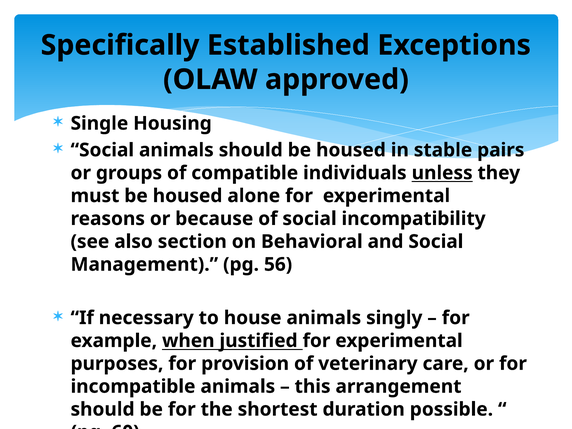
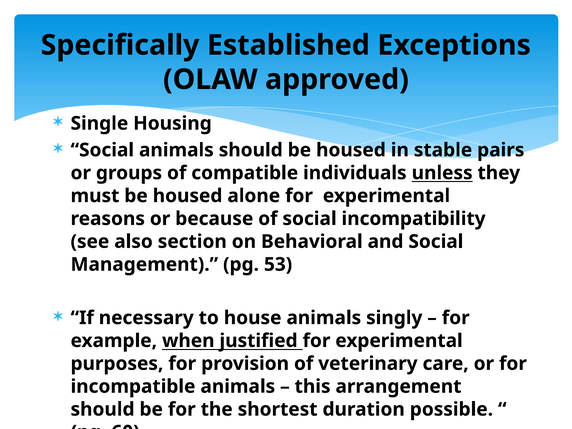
56: 56 -> 53 (278, 264)
